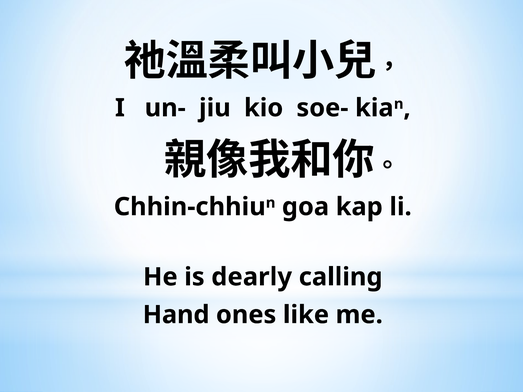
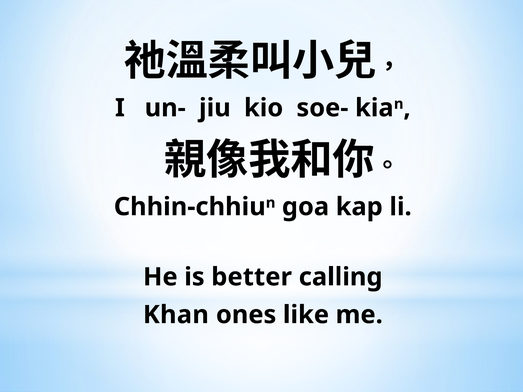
dearly: dearly -> better (252, 277)
Hand: Hand -> Khan (176, 315)
